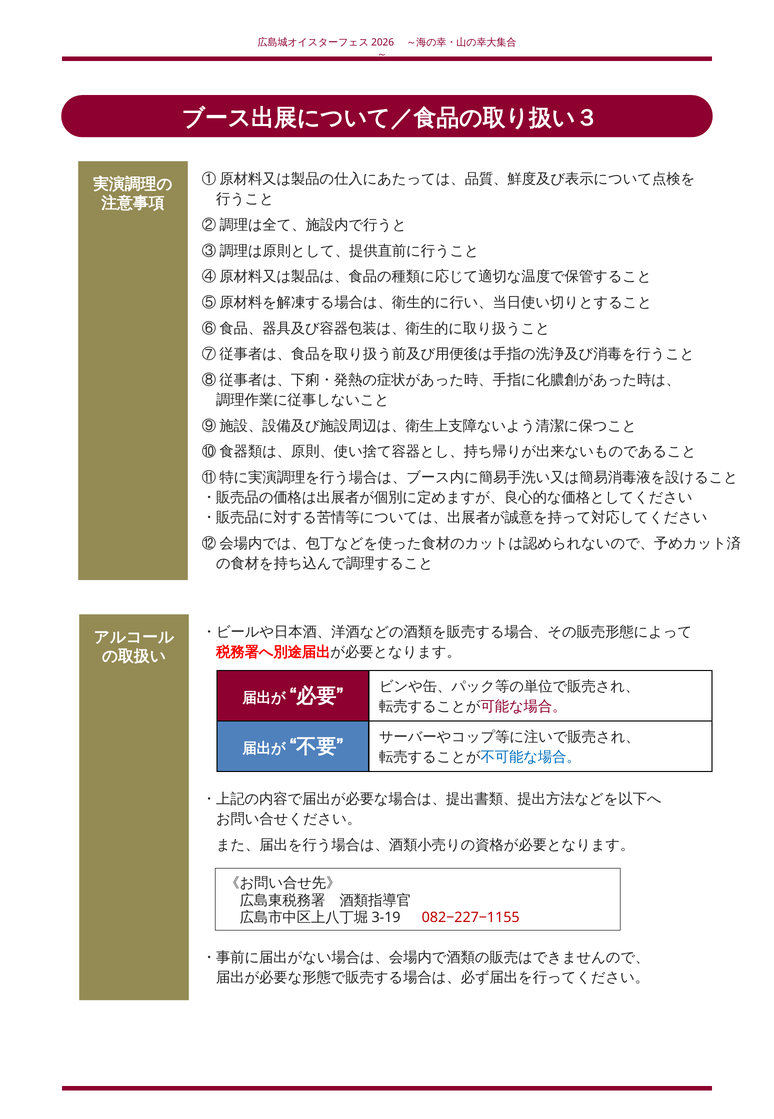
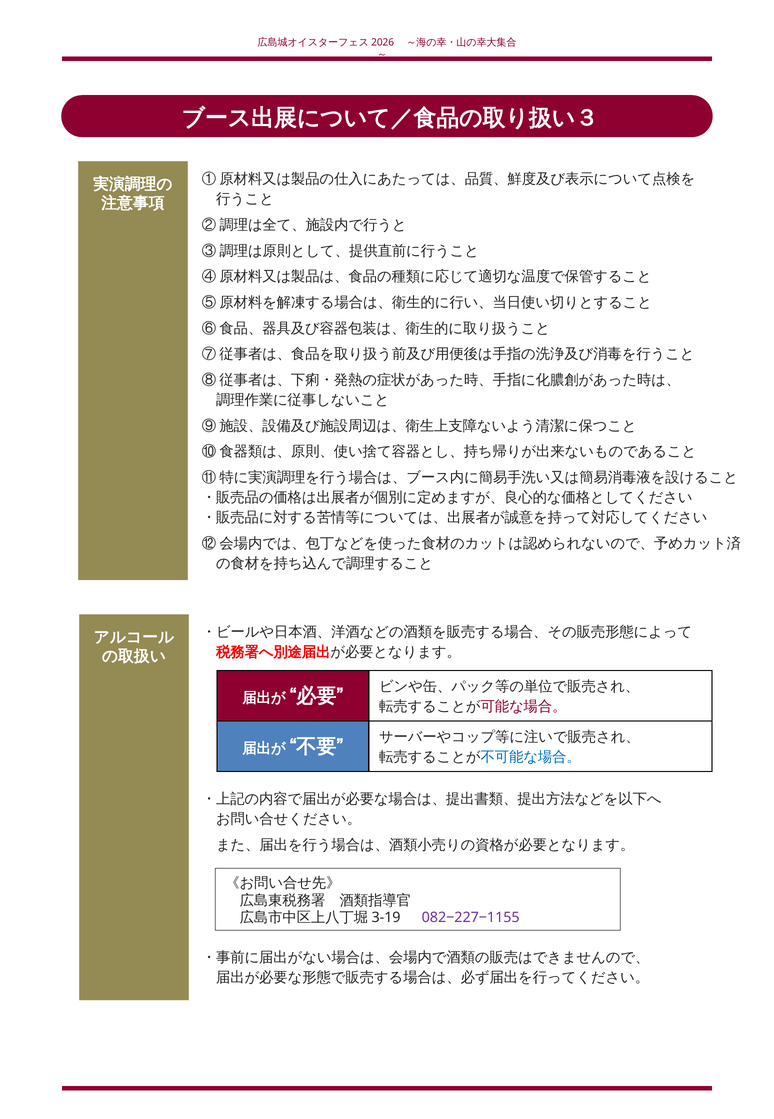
082−227−1155 colour: red -> purple (471, 917)
